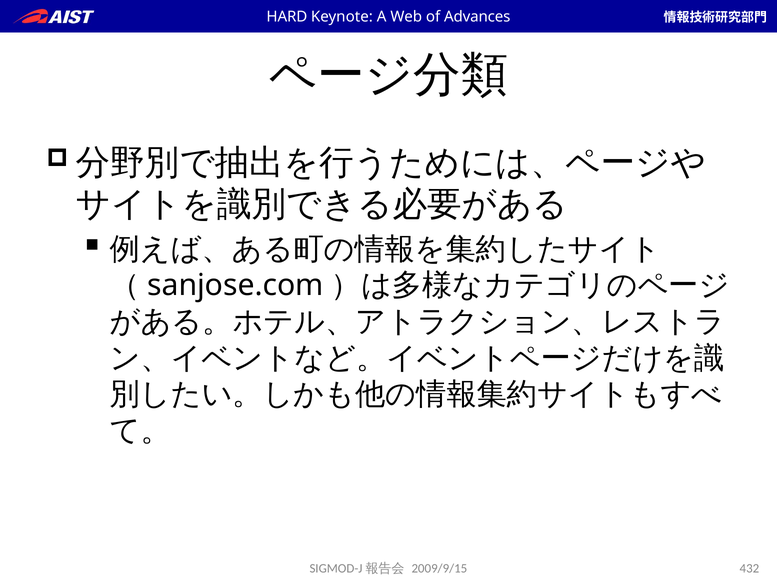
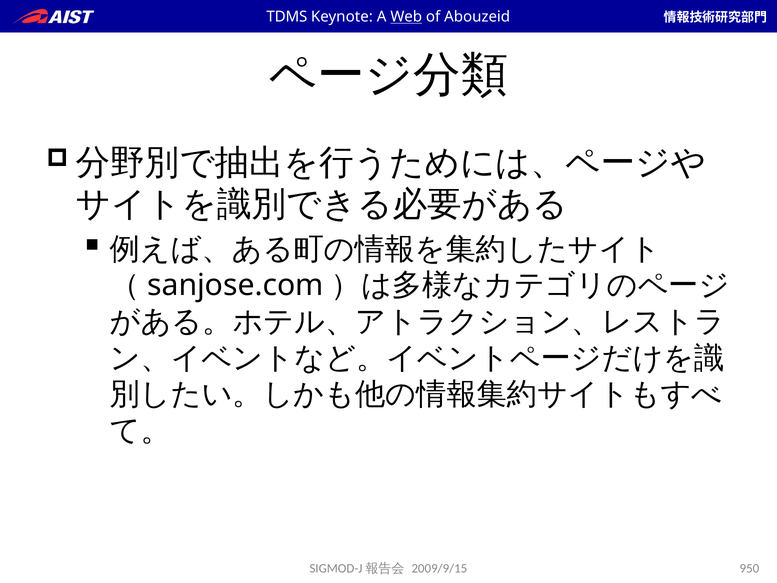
HARD: HARD -> TDMS (287, 17)
Web underline: none -> present (406, 17)
Advances: Advances -> Abouzeid (477, 17)
432: 432 -> 950 (749, 568)
